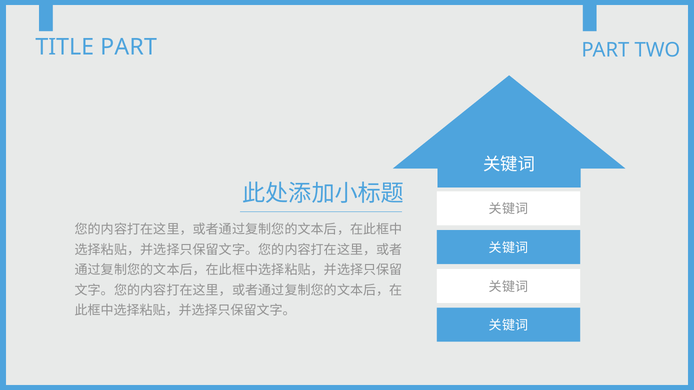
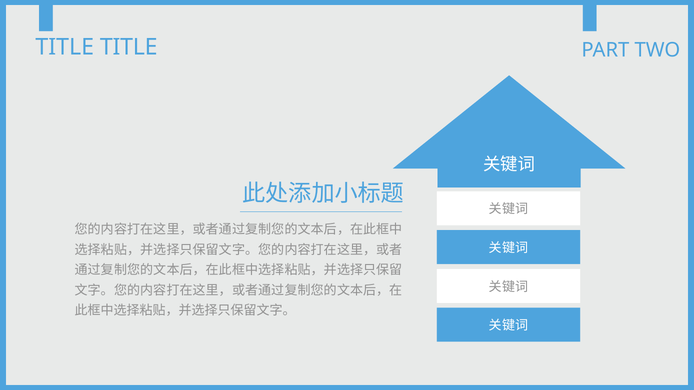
TITLE PART: PART -> TITLE (129, 47)
